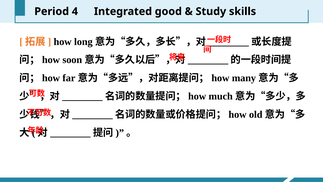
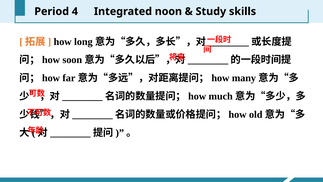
good: good -> noon (168, 11)
